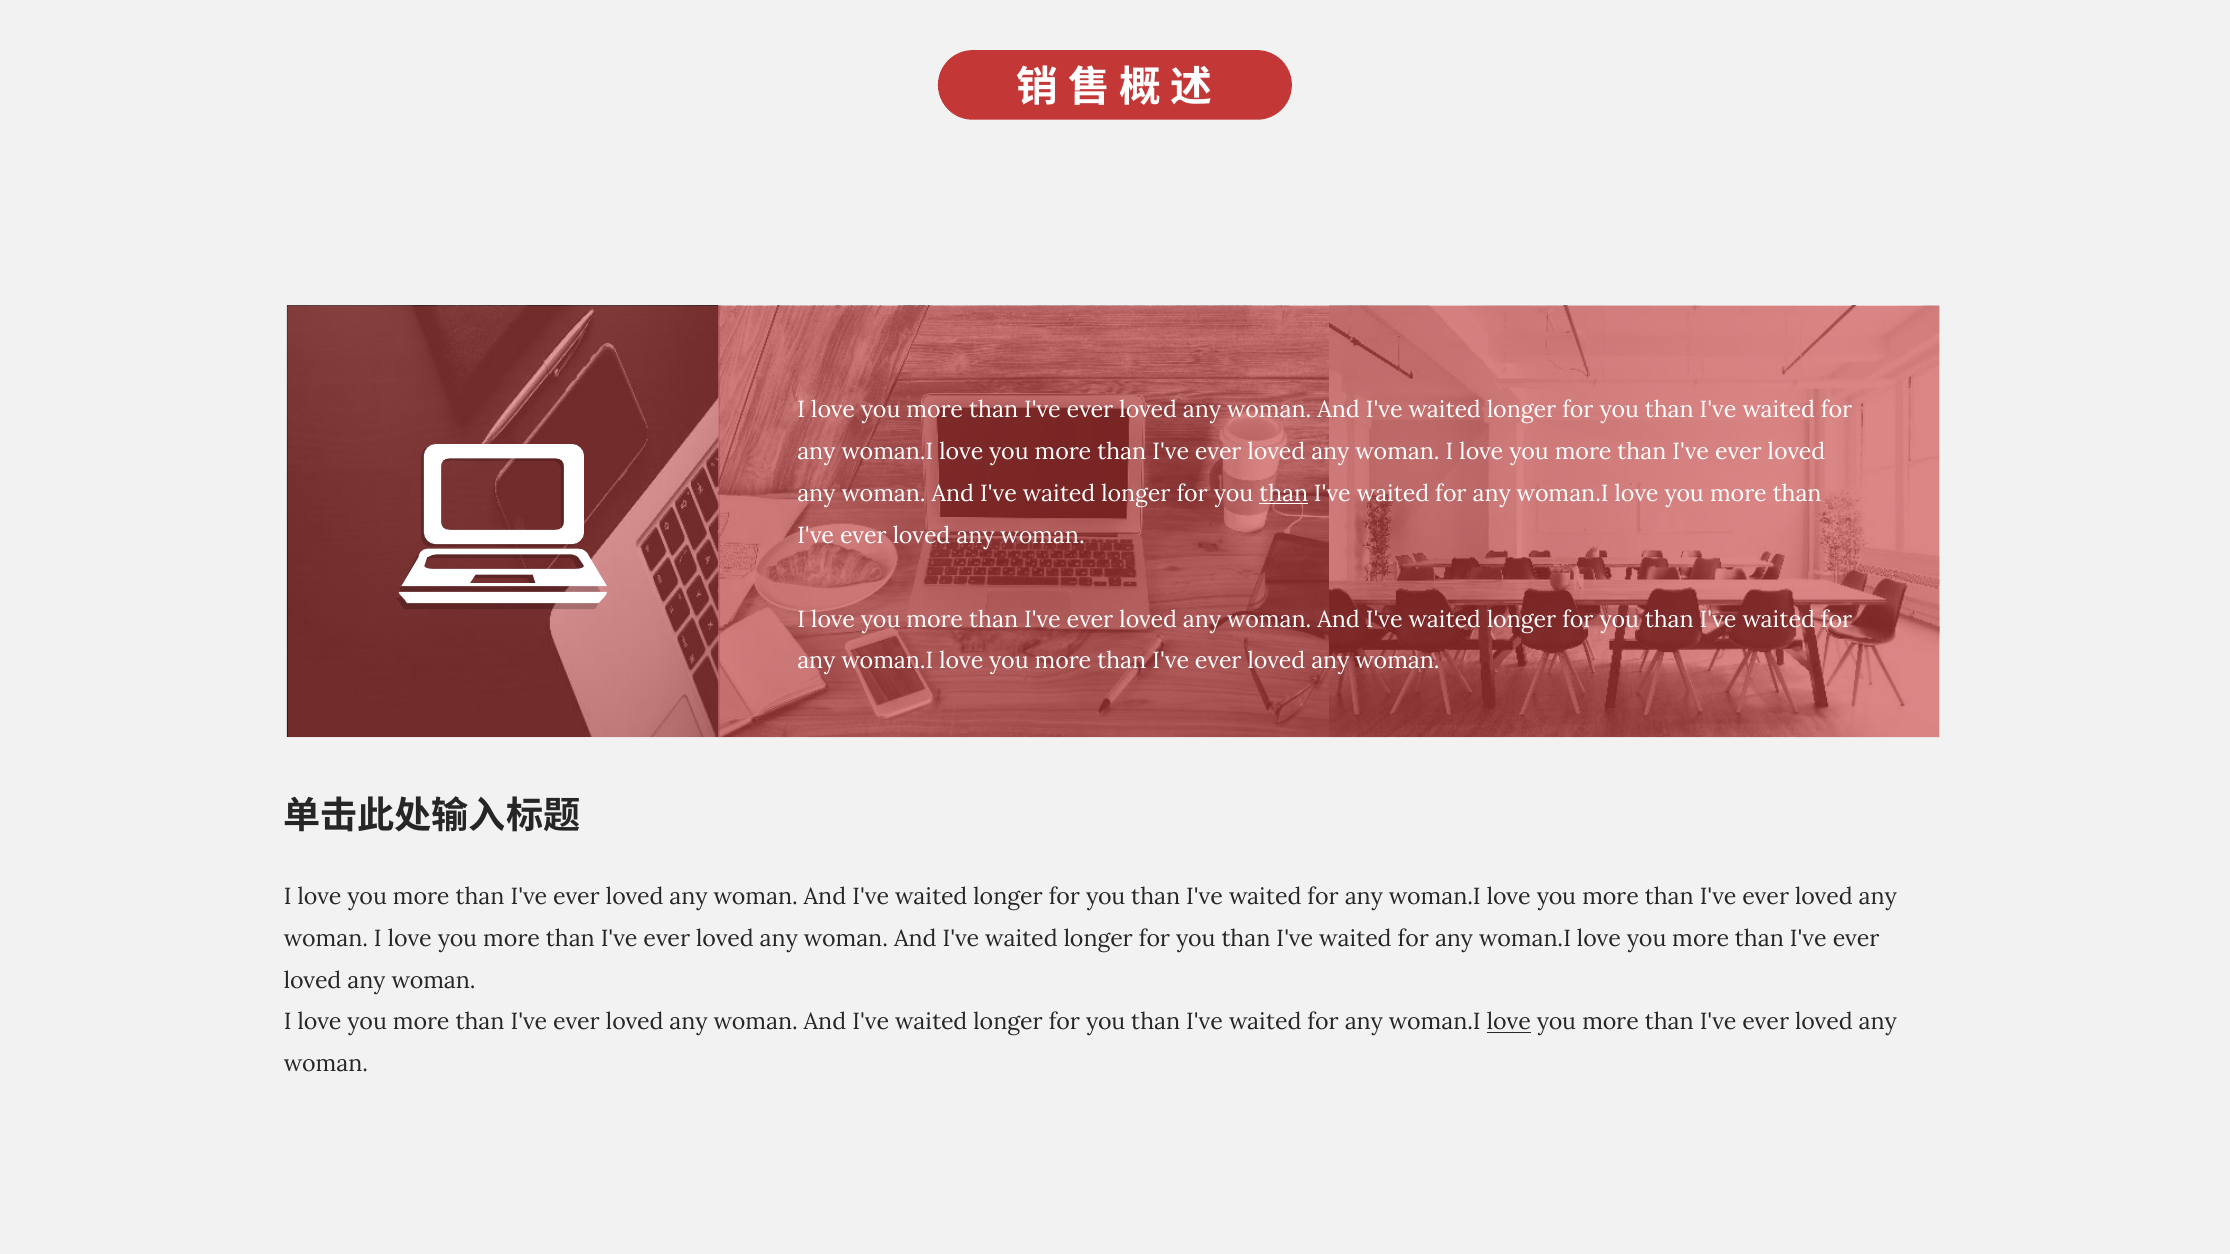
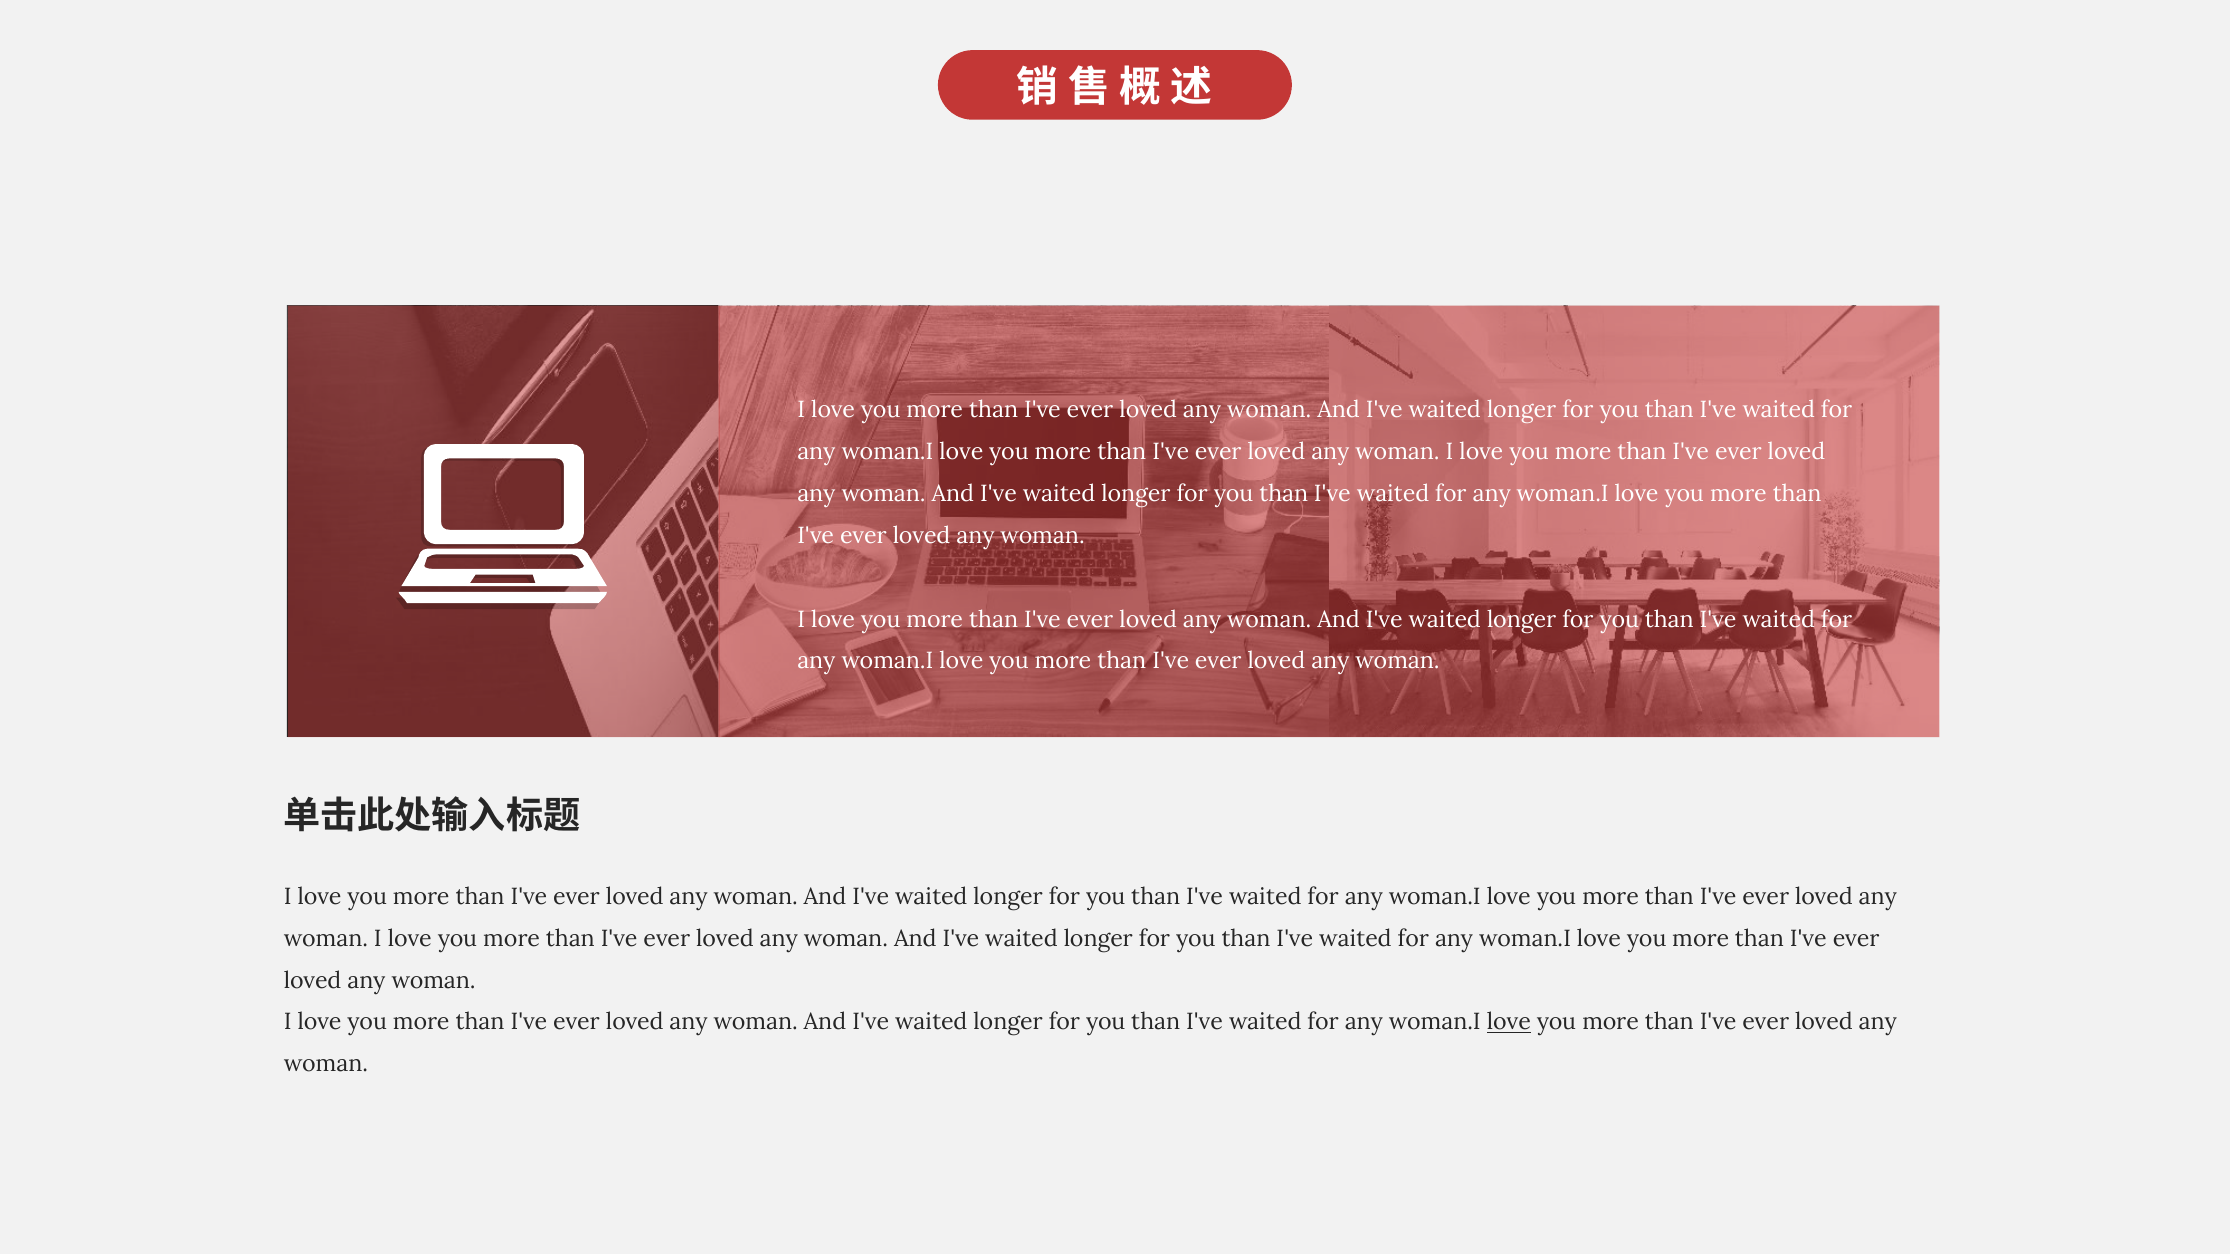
than underline: present -> none (1284, 494)
